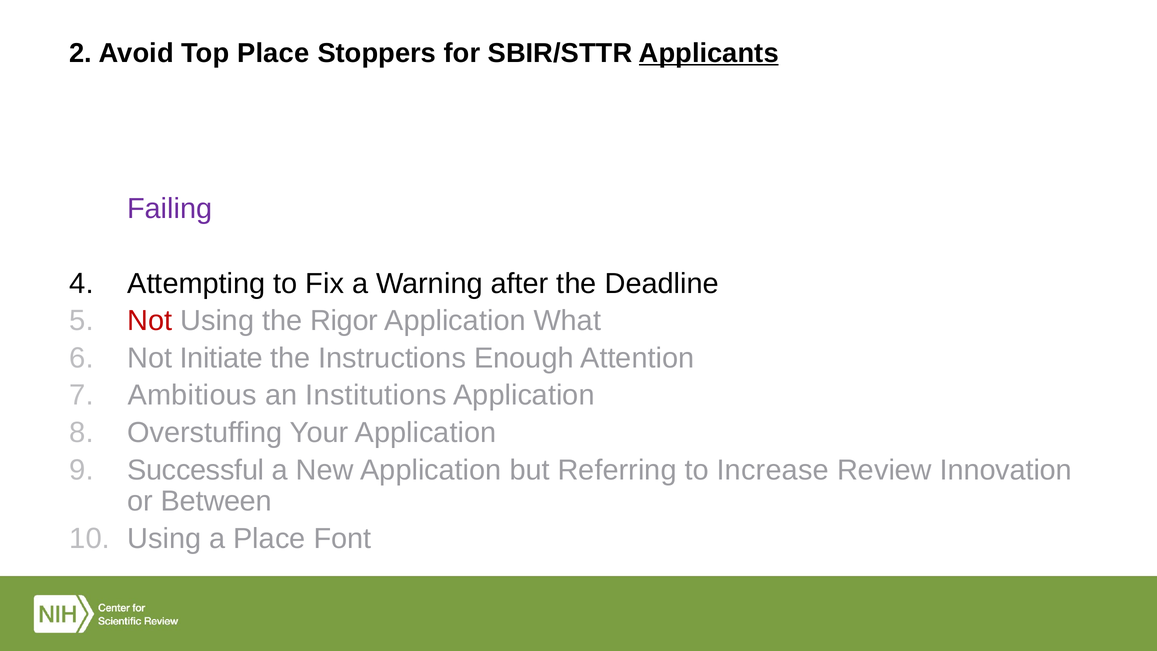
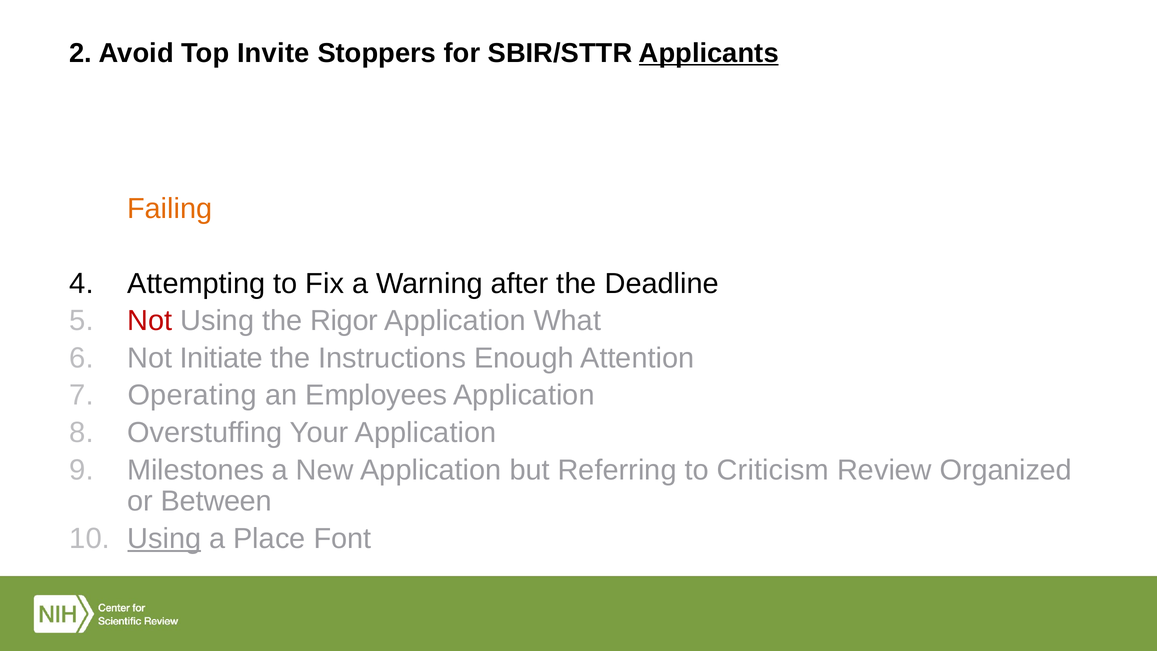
Top Place: Place -> Invite (273, 53)
Failing colour: purple -> orange (170, 209)
Ambitious: Ambitious -> Operating (192, 395)
Institutions: Institutions -> Employees (376, 395)
Successful: Successful -> Milestones (196, 470)
Increase: Increase -> Criticism (773, 470)
Innovation: Innovation -> Organized (1006, 470)
Using underline: none -> present (164, 538)
